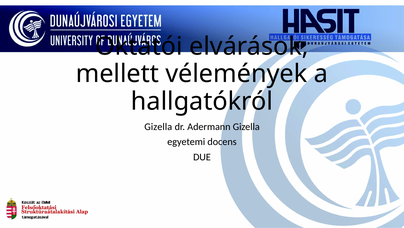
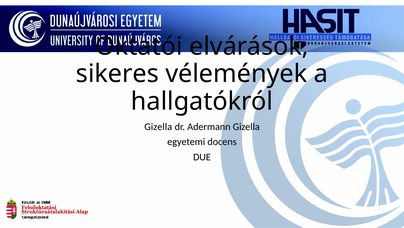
mellett: mellett -> sikeres (117, 74)
